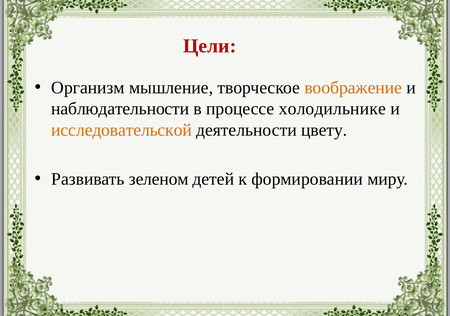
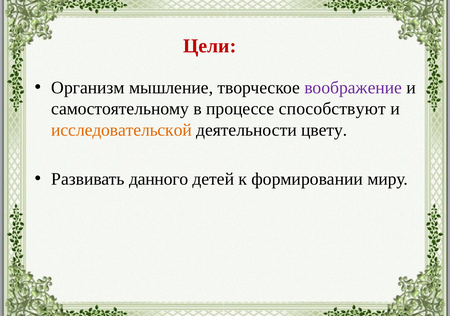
воображение colour: orange -> purple (353, 88)
наблюдательности: наблюдательности -> самостоятельному (120, 109)
холодильнике: холодильнике -> способствуют (332, 109)
зеленом: зеленом -> данного (159, 179)
